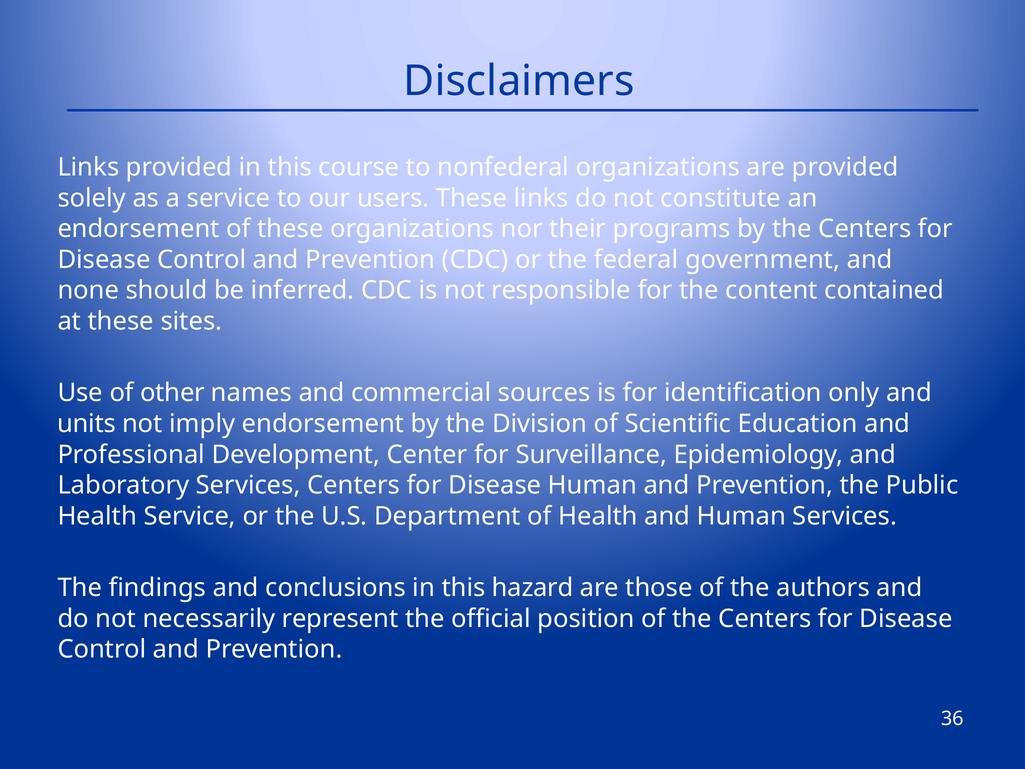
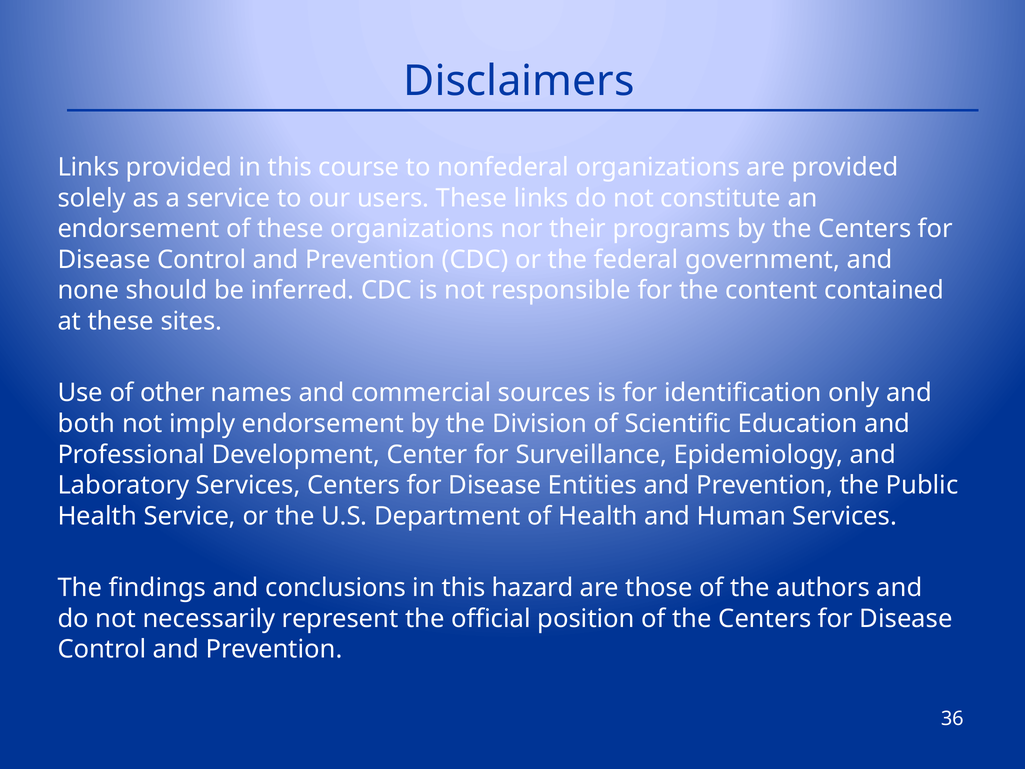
units: units -> both (86, 424)
Disease Human: Human -> Entities (592, 485)
